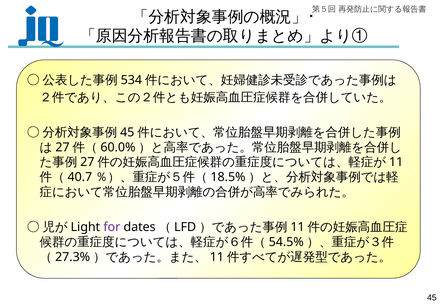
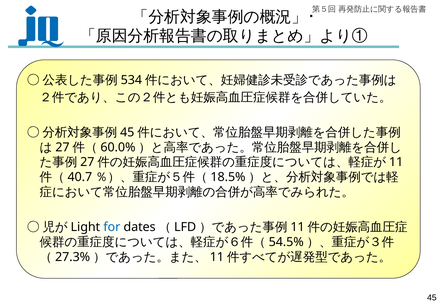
for colour: purple -> blue (112, 227)
